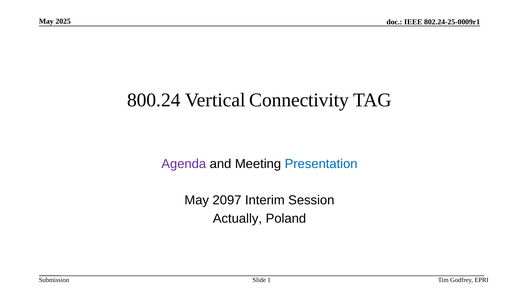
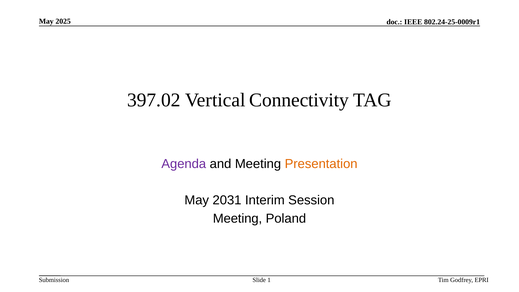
800.24: 800.24 -> 397.02 (154, 100)
Presentation colour: blue -> orange (321, 164)
2097: 2097 -> 2031 (227, 200)
Actually: Actually -> Meeting (238, 218)
